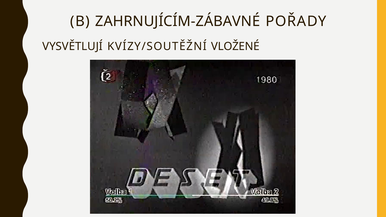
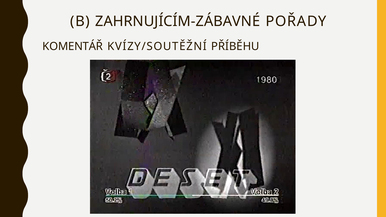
VYSVĚTLUJÍ: VYSVĚTLUJÍ -> KOMENTÁŘ (73, 46)
VLOŽENÉ: VLOŽENÉ -> PŘÍBĚHU (235, 46)
